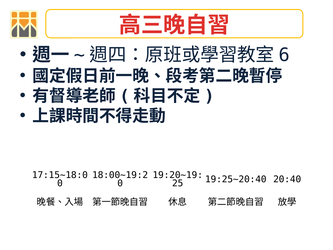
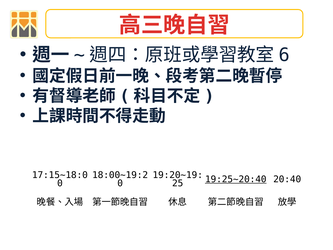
19:25~20:40 underline: none -> present (236, 179)
